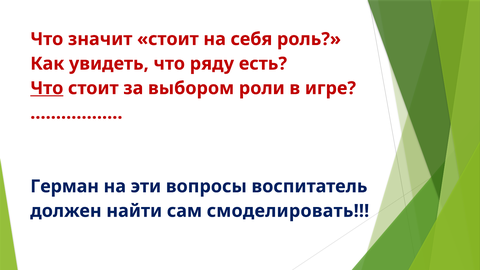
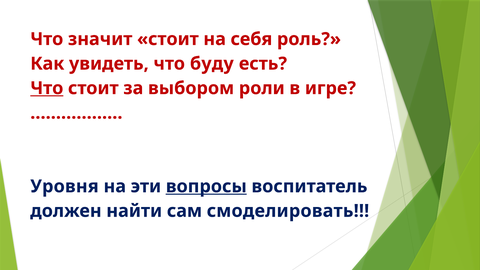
ряду: ряду -> буду (212, 64)
Герман: Герман -> Уровня (64, 186)
вопросы underline: none -> present (206, 186)
